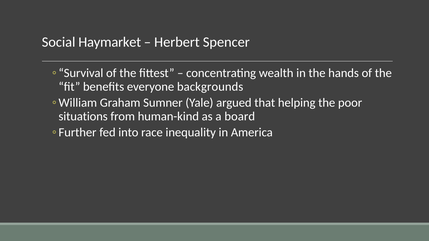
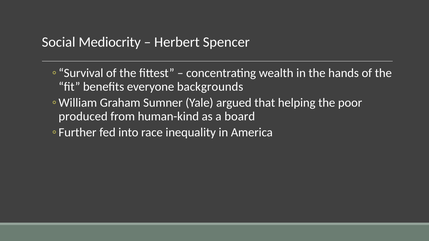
Haymarket: Haymarket -> Mediocrity (110, 42)
situations: situations -> produced (83, 116)
